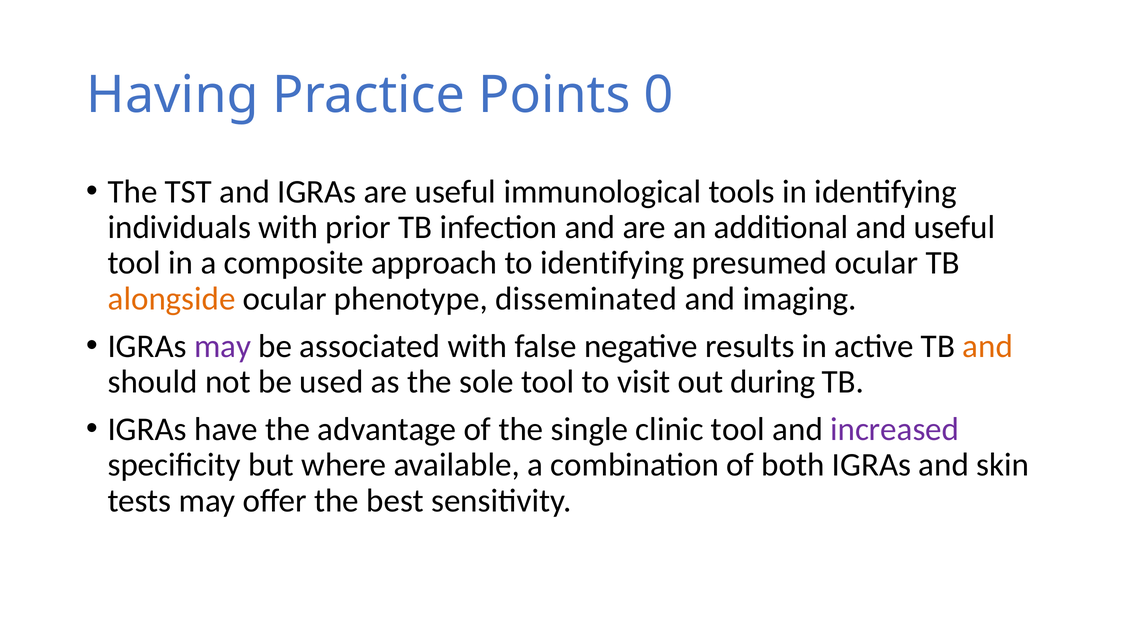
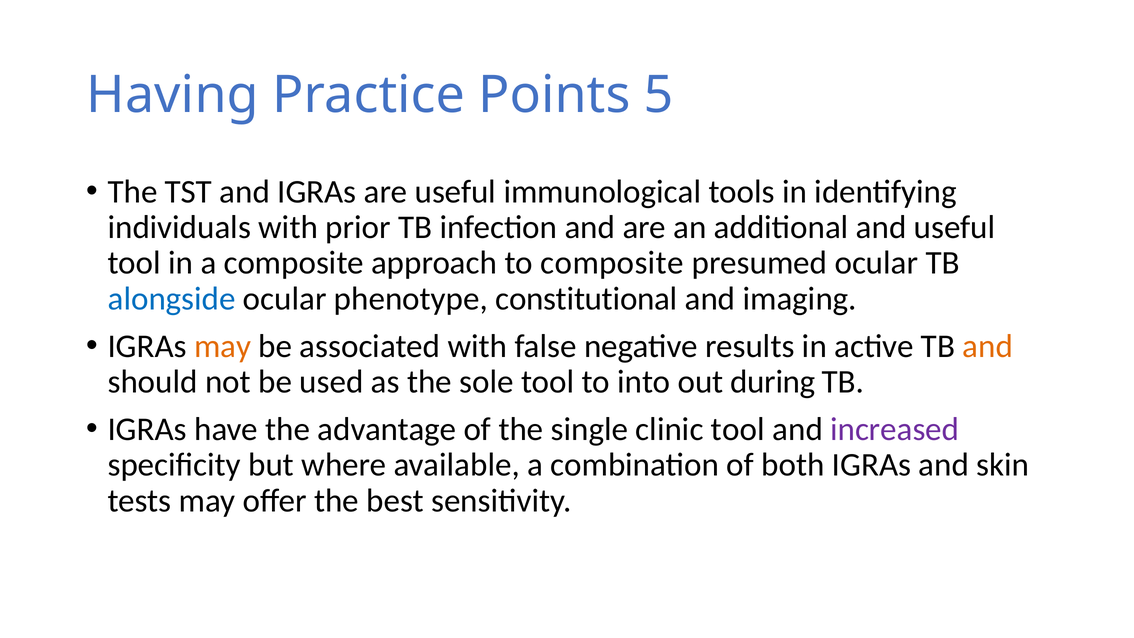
0: 0 -> 5 (659, 95)
to identifying: identifying -> composite (612, 263)
alongside colour: orange -> blue (172, 299)
disseminated: disseminated -> constitutional (586, 299)
may colour: purple -> orange (223, 346)
visit: visit -> into (644, 382)
